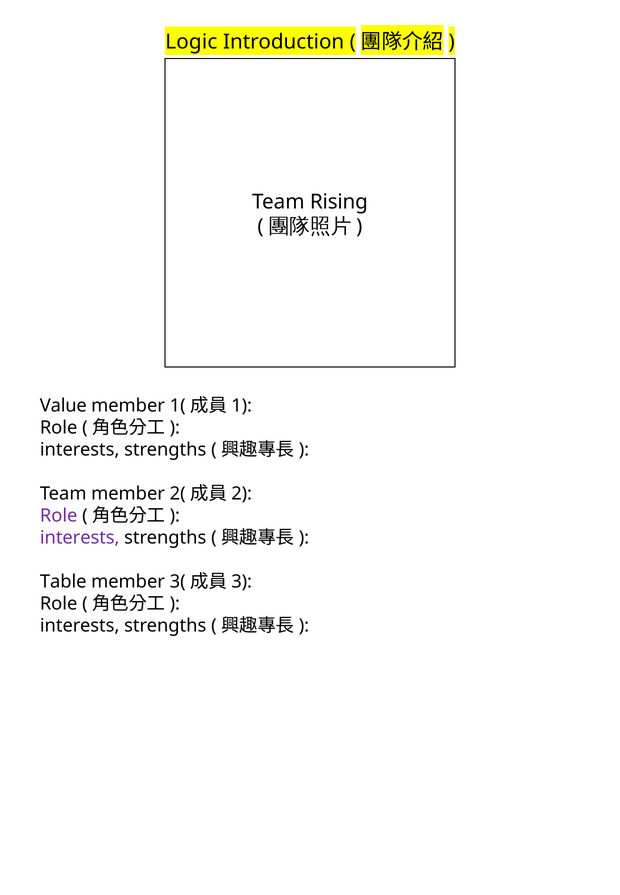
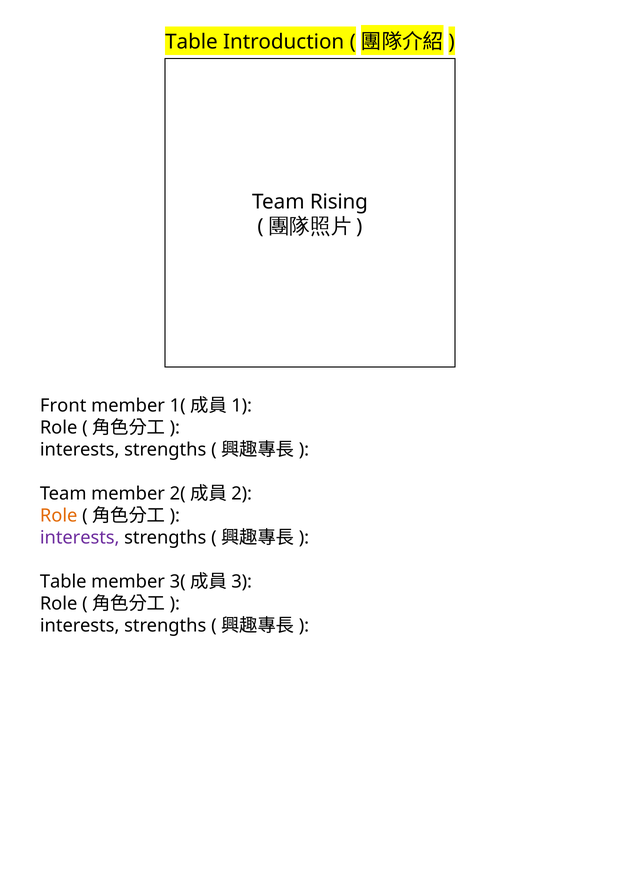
Logic: Logic -> Table (191, 42)
Value: Value -> Front (63, 406)
Role colour: purple -> orange (59, 516)
